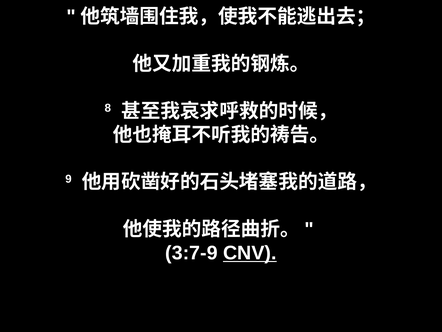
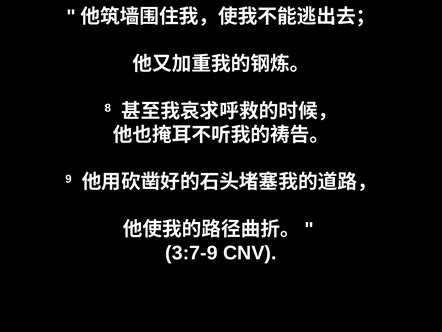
CNV underline: present -> none (250, 253)
